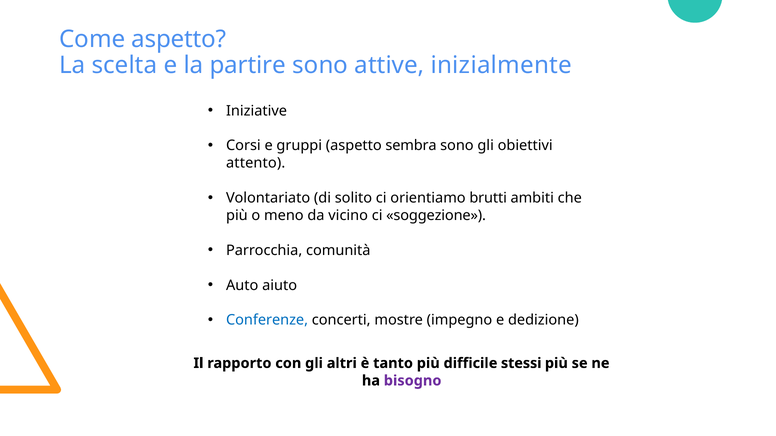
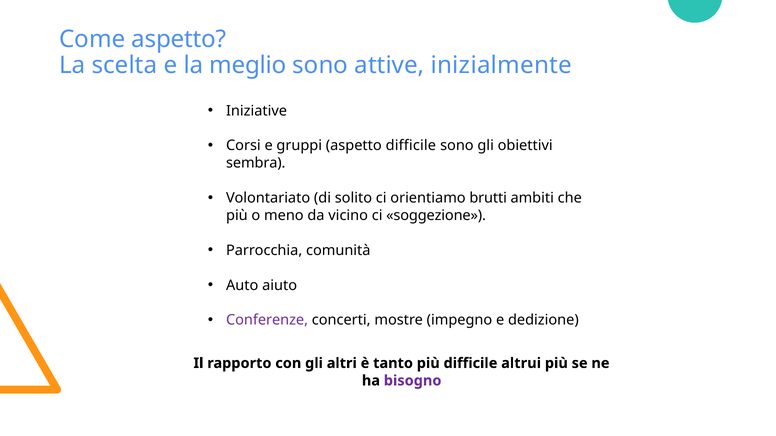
partire: partire -> meglio (248, 65)
aspetto sembra: sembra -> difficile (411, 146)
attento: attento -> sembra (256, 163)
Conferenze colour: blue -> purple (267, 320)
stessi: stessi -> altrui (521, 364)
